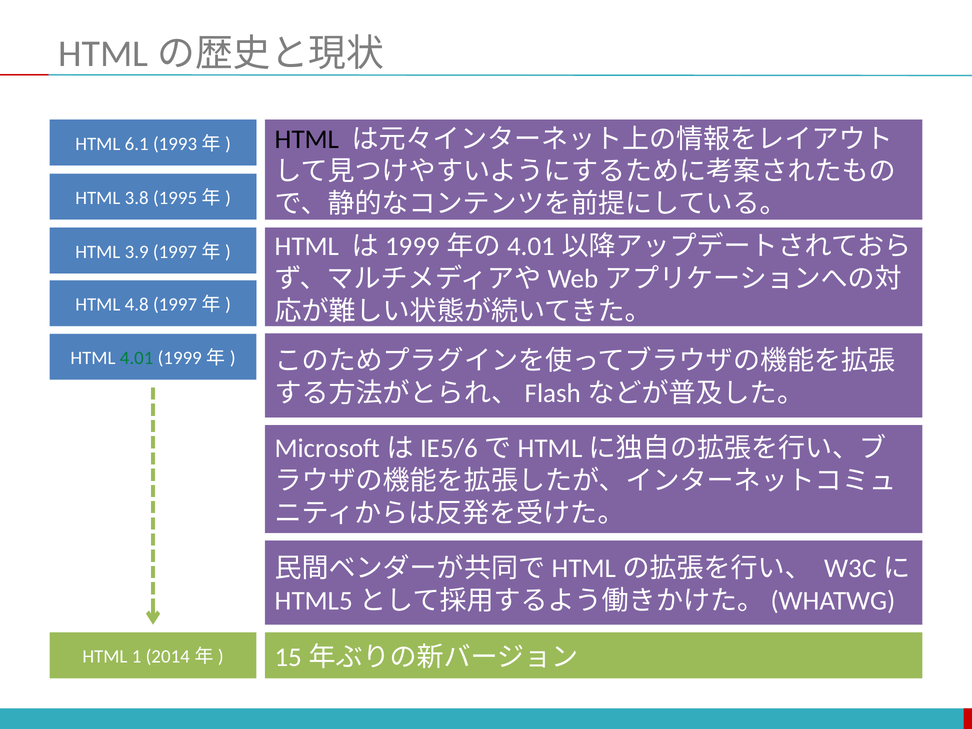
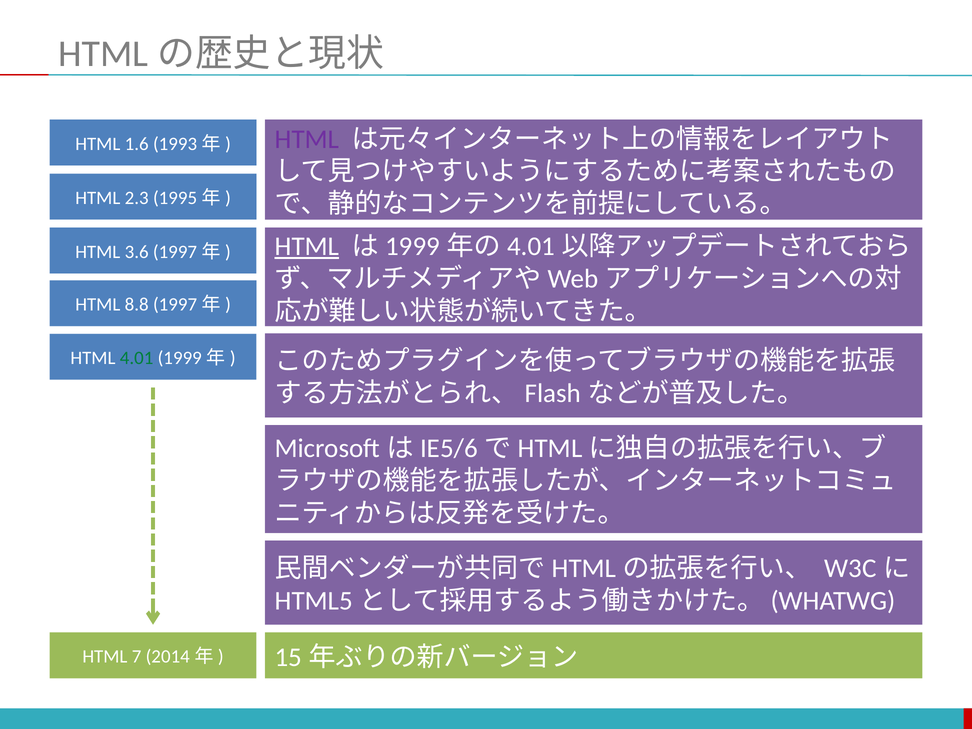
HTML colour: black -> purple (307, 139)
6.1: 6.1 -> 1.6 (137, 144)
3.8: 3.8 -> 2.3 (137, 198)
HTML underline: none -> present (307, 246)
3.9: 3.9 -> 3.6 (137, 252)
4.8: 4.8 -> 8.8 (137, 305)
1: 1 -> 7 (137, 657)
